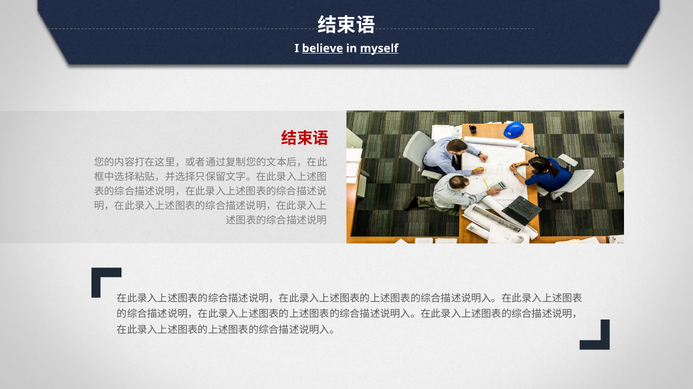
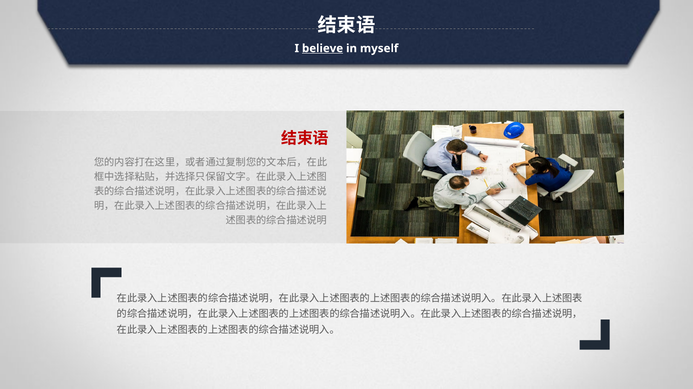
myself underline: present -> none (379, 48)
